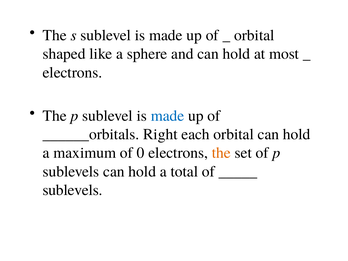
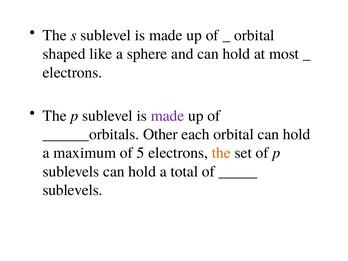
made colour: blue -> purple (168, 116)
Right: Right -> Other (160, 134)
0: 0 -> 5 (141, 153)
